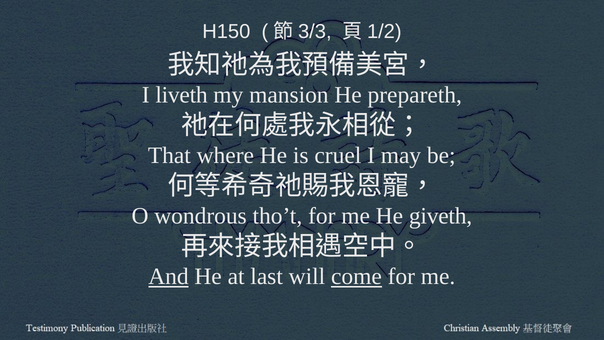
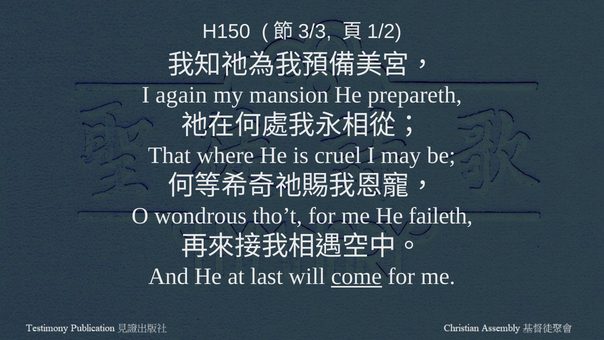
liveth: liveth -> again (181, 95)
giveth: giveth -> faileth (441, 216)
And underline: present -> none (168, 276)
